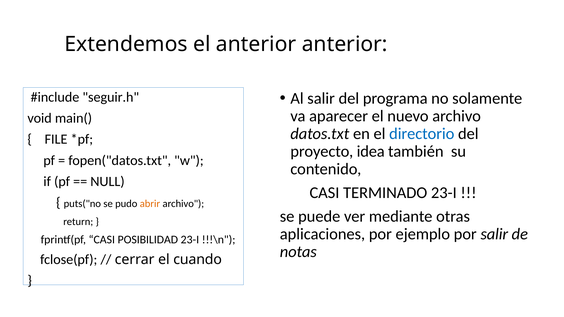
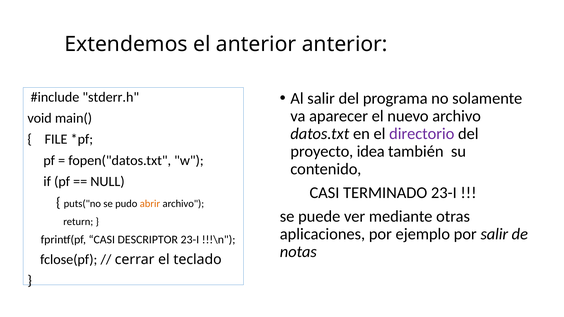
seguir.h: seguir.h -> stderr.h (111, 97)
directorio colour: blue -> purple (422, 134)
POSIBILIDAD: POSIBILIDAD -> DESCRIPTOR (148, 240)
cuando: cuando -> teclado (198, 260)
